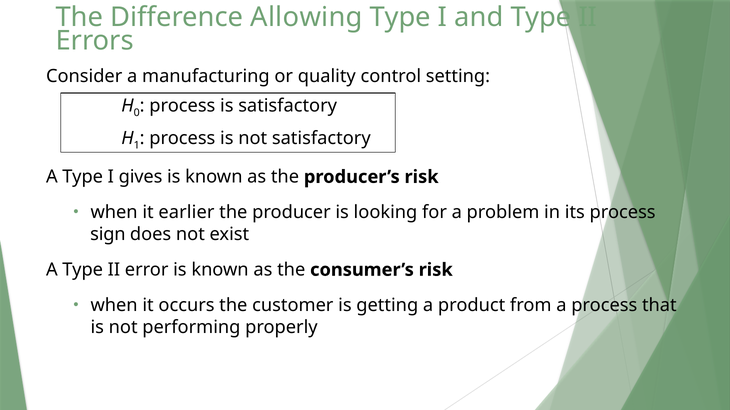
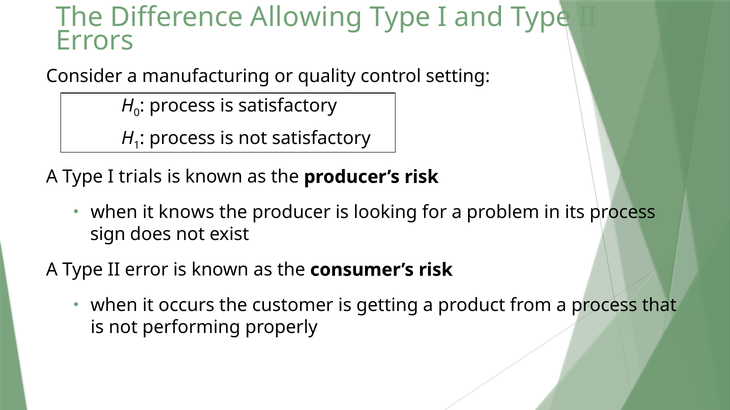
gives: gives -> trials (140, 177)
earlier: earlier -> knows (186, 213)
